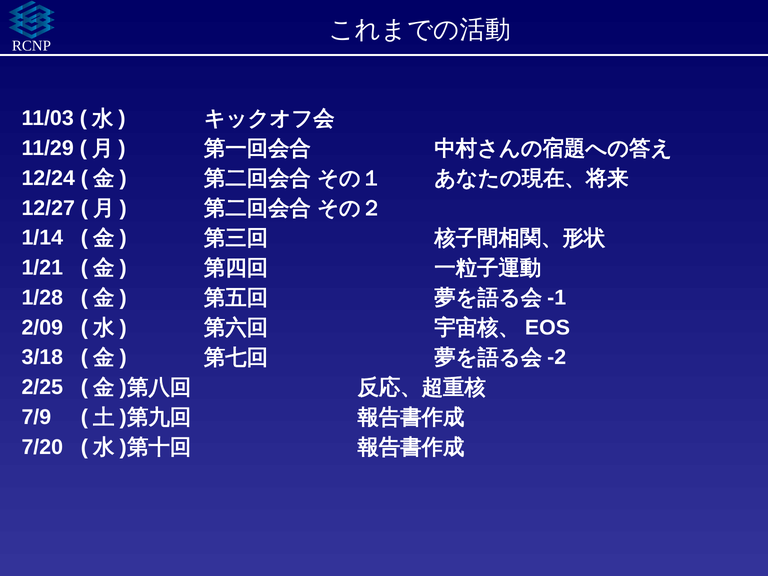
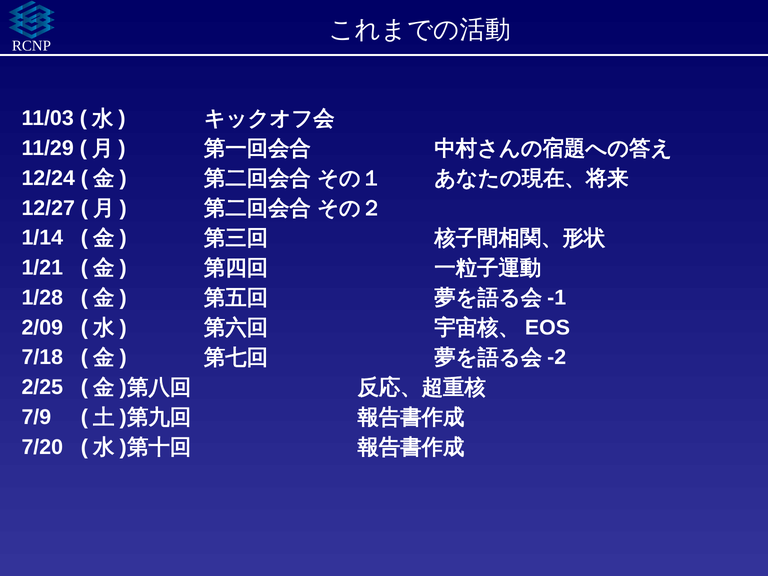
3/18: 3/18 -> 7/18 (42, 357)
